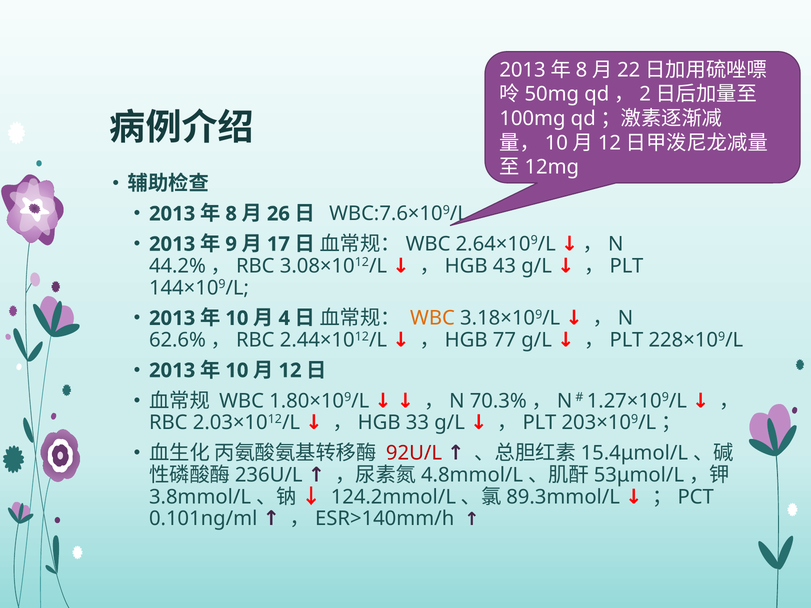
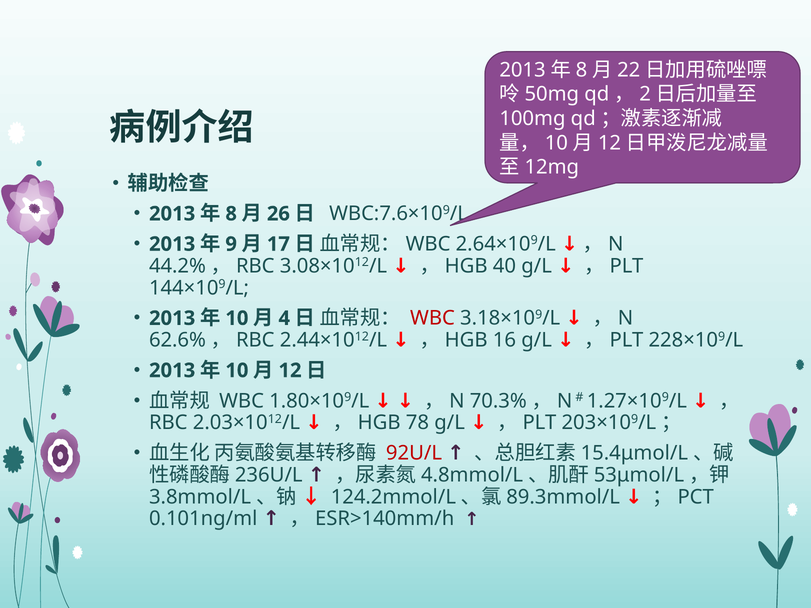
43: 43 -> 40 (504, 266)
WBC colour: orange -> red (433, 318)
77: 77 -> 16 (504, 340)
33: 33 -> 78 (417, 423)
